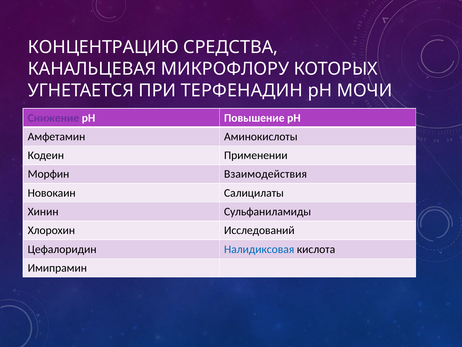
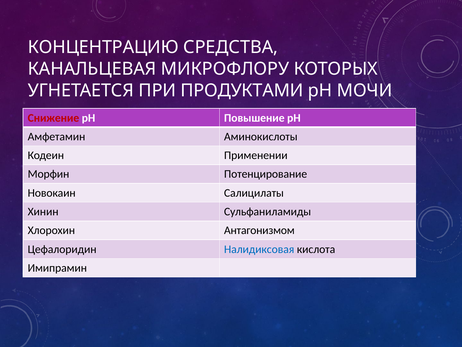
ТЕРФЕНАДИН: ТЕРФЕНАДИН -> ПРОДУКТАМИ (242, 90)
Снижение colour: purple -> red (53, 118)
Взаимодействия: Взаимодействия -> Потенцирование (266, 174)
Исследований: Исследований -> Антагонизмом (259, 230)
